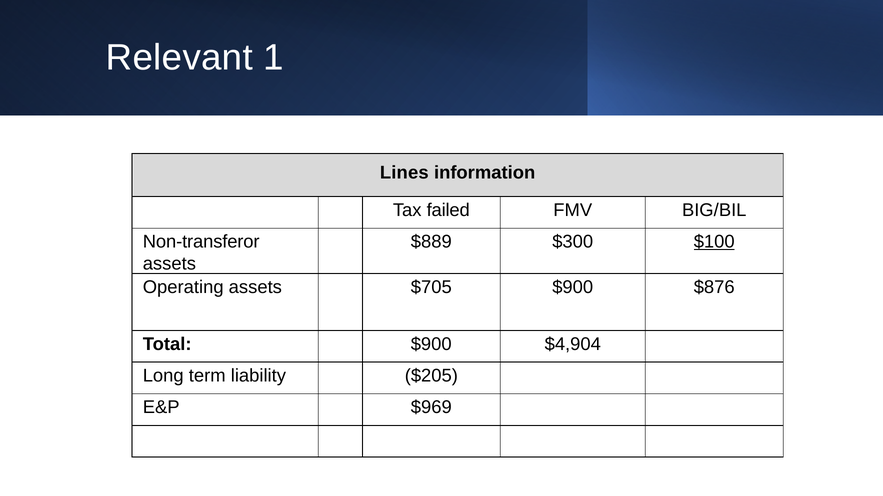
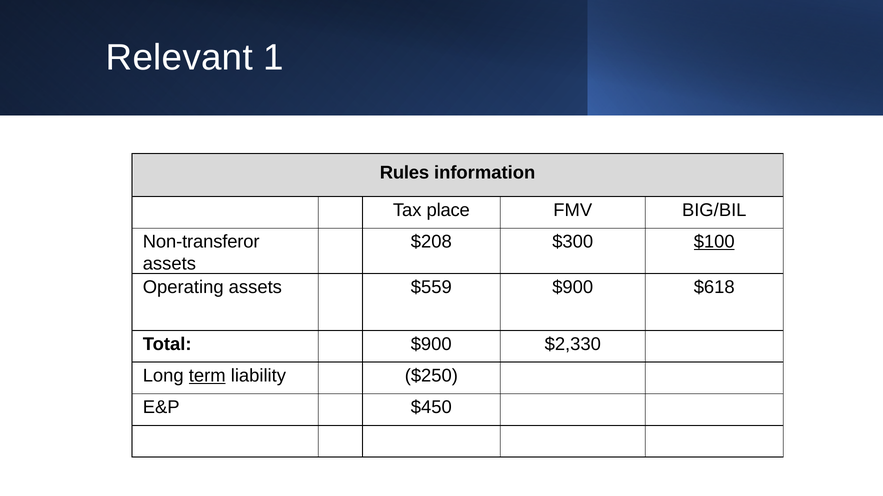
Lines: Lines -> Rules (404, 173)
failed: failed -> place (448, 210)
$889: $889 -> $208 (431, 242)
$705: $705 -> $559 (431, 288)
$876: $876 -> $618 (714, 288)
$4,904: $4,904 -> $2,330 (573, 344)
term underline: none -> present (207, 376)
$205: $205 -> $250 (431, 376)
$969: $969 -> $450 (431, 408)
